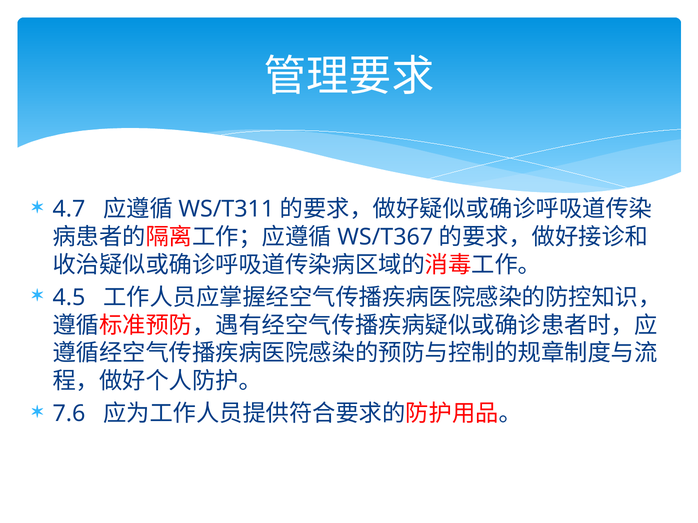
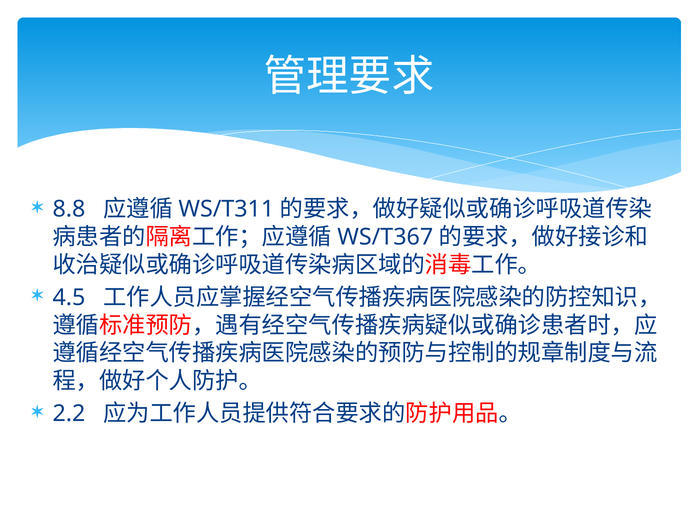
4.7: 4.7 -> 8.8 (69, 209)
7.6: 7.6 -> 2.2 (69, 414)
